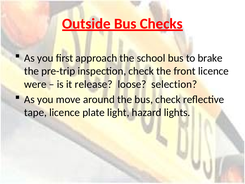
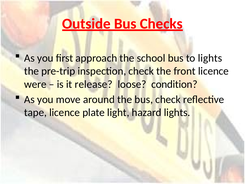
to brake: brake -> lights (210, 58)
selection: selection -> condition (174, 84)
